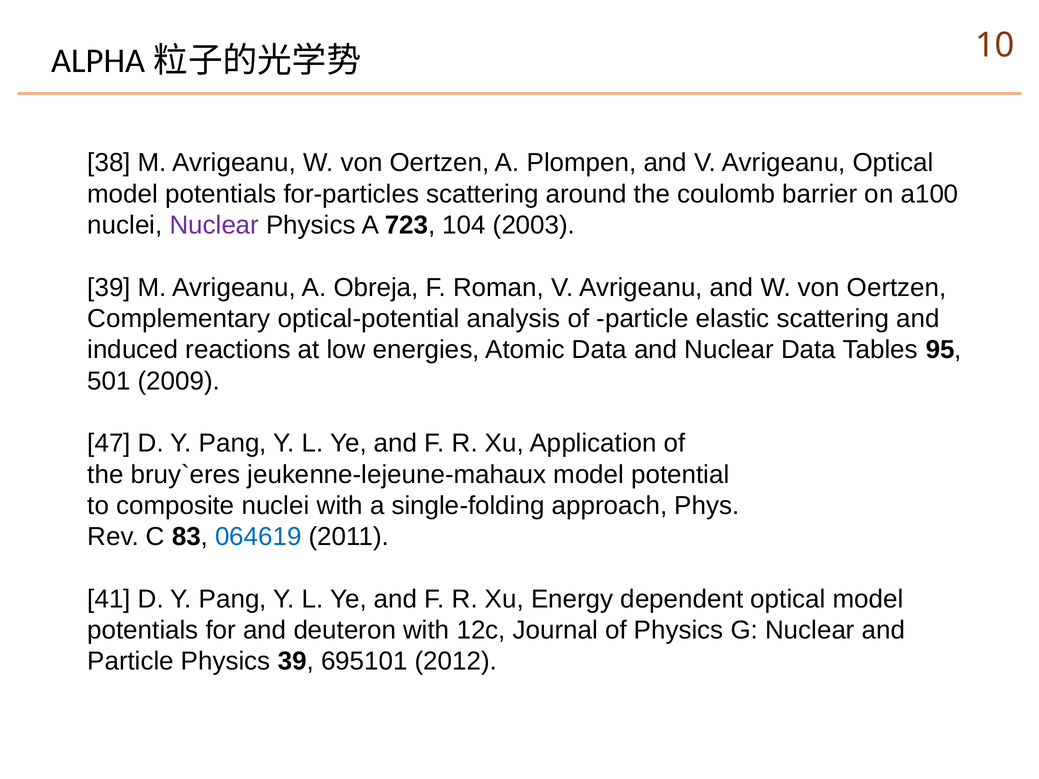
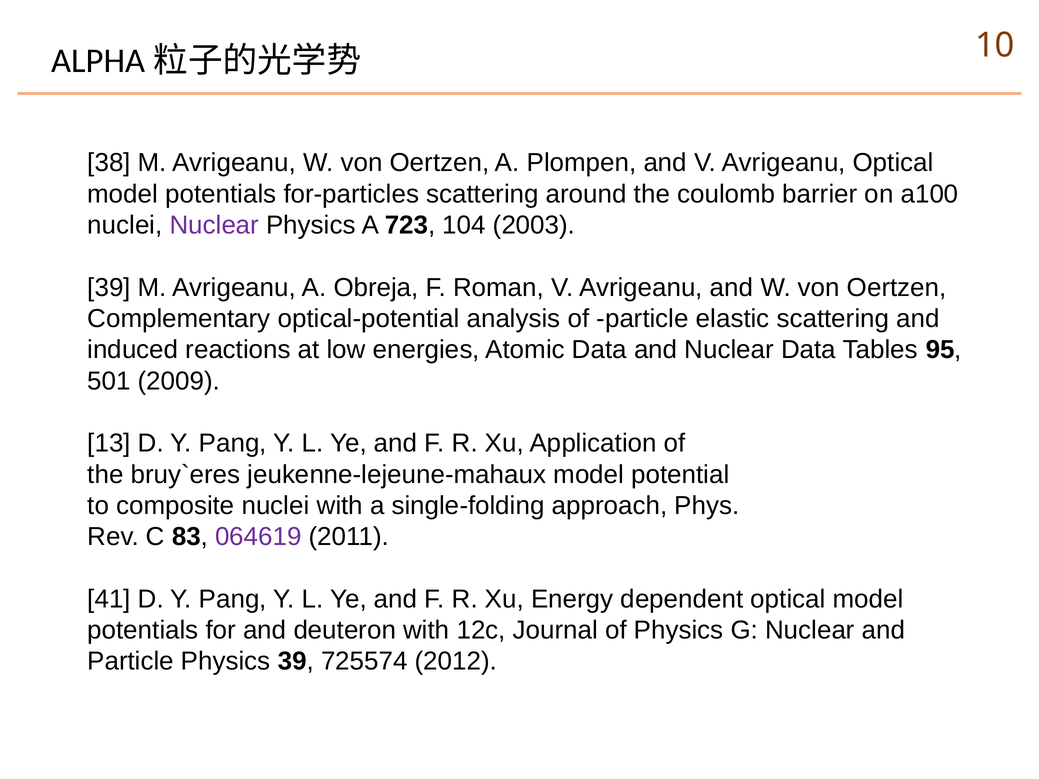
47: 47 -> 13 (109, 443)
064619 colour: blue -> purple (258, 537)
695101: 695101 -> 725574 (364, 662)
